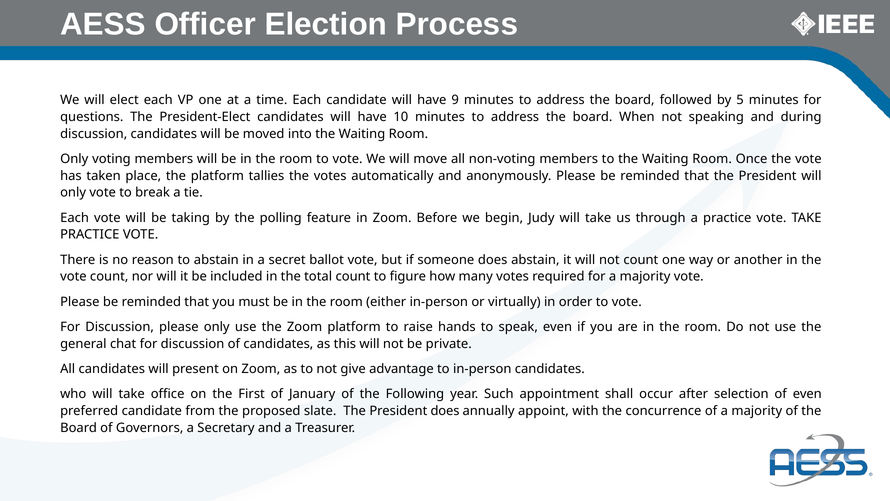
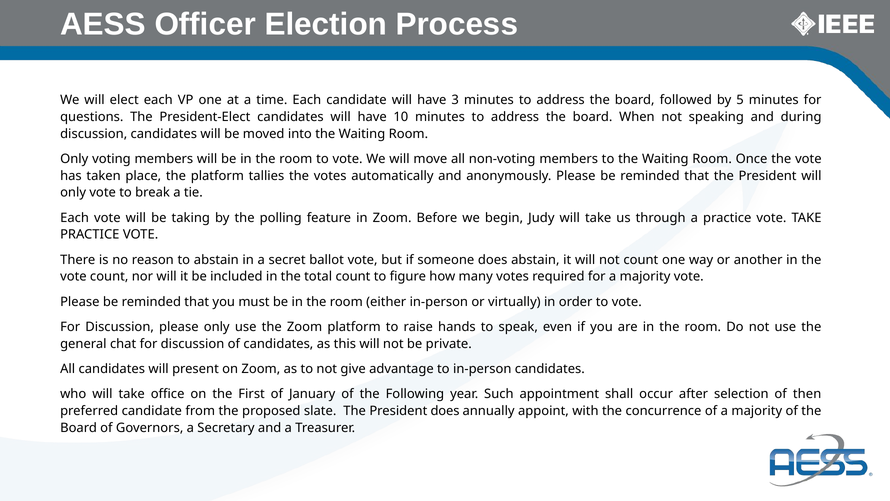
9: 9 -> 3 (455, 100)
of even: even -> then (807, 394)
